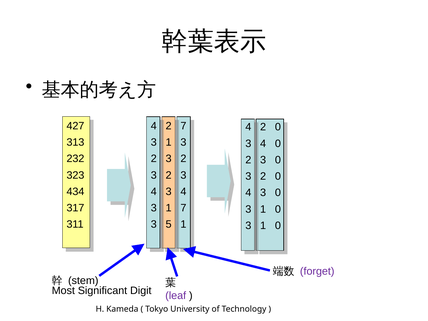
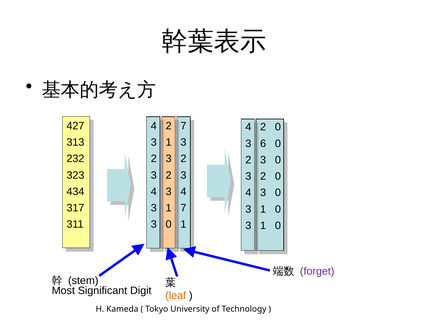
4: 4 -> 6 (263, 144)
5: 5 -> 0 (169, 224)
leaf colour: purple -> orange (176, 296)
